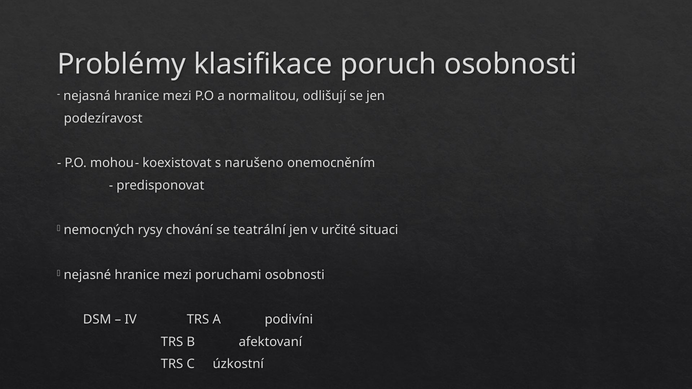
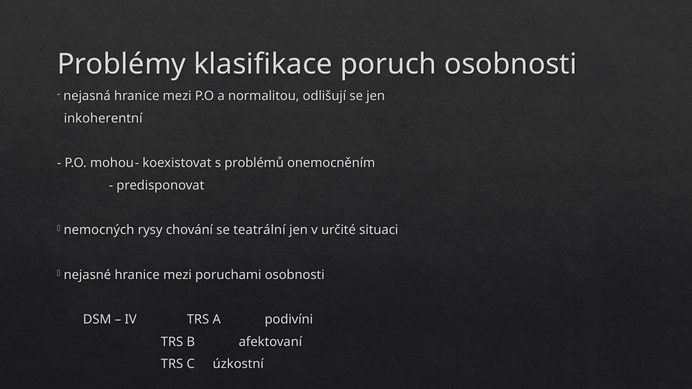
podezíravost: podezíravost -> inkoherentní (103, 119)
narušeno: narušeno -> problémů (254, 163)
